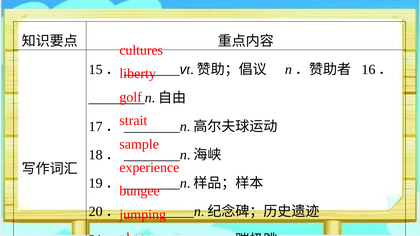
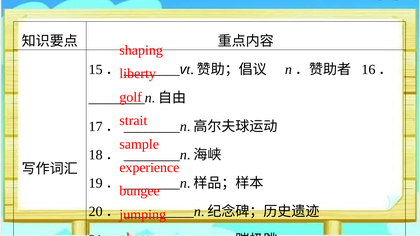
cultures: cultures -> shaping (141, 50)
